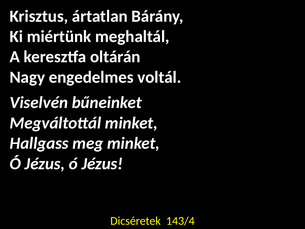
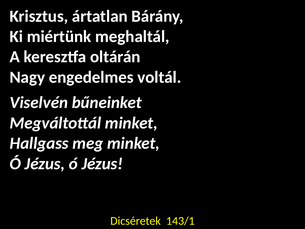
143/4: 143/4 -> 143/1 (180, 221)
